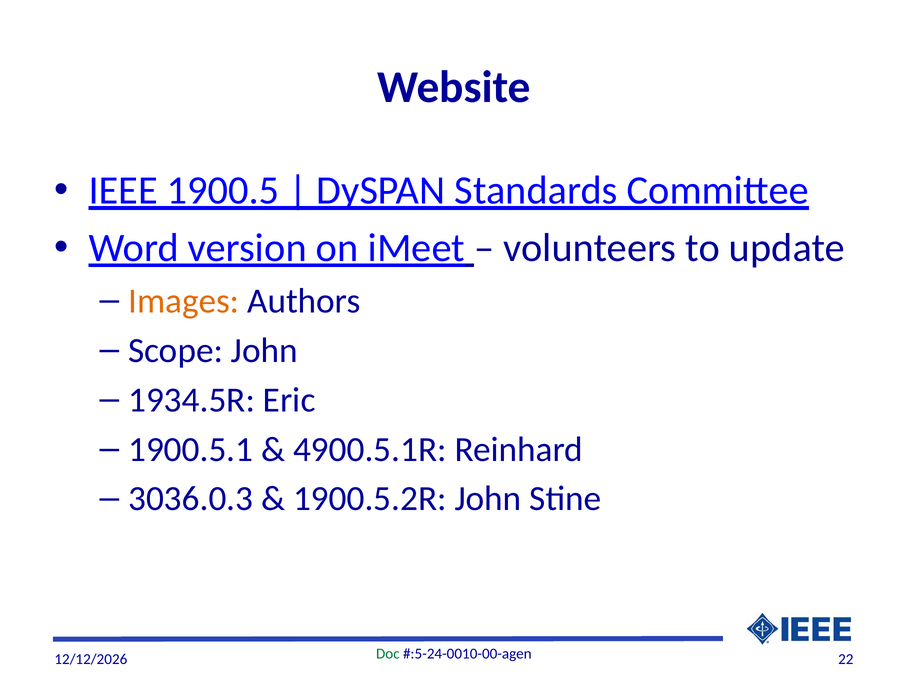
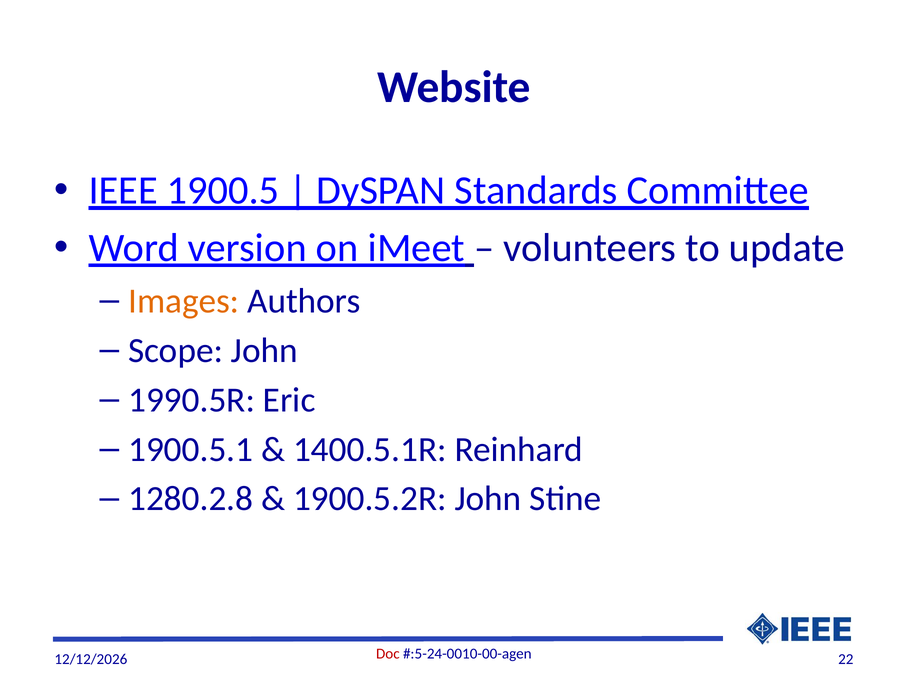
1934.5R: 1934.5R -> 1990.5R (192, 400)
4900.5.1R: 4900.5.1R -> 1400.5.1R (370, 449)
3036.0.3: 3036.0.3 -> 1280.2.8 (191, 499)
Doc colour: green -> red (388, 654)
